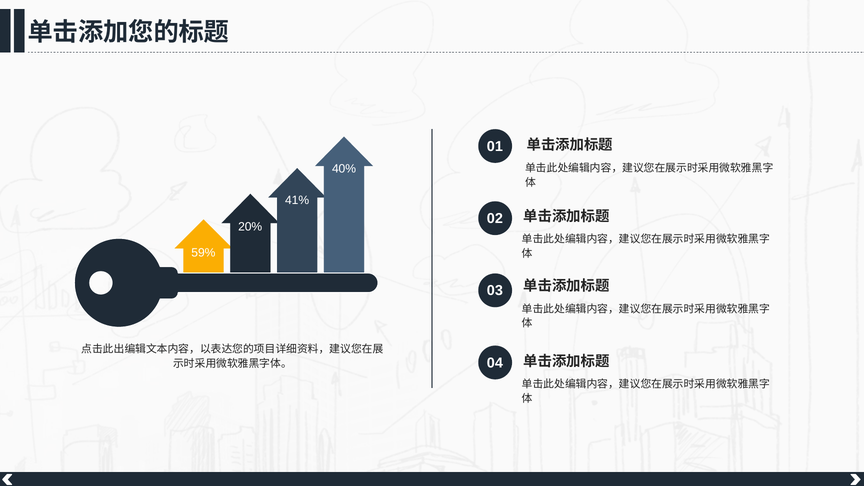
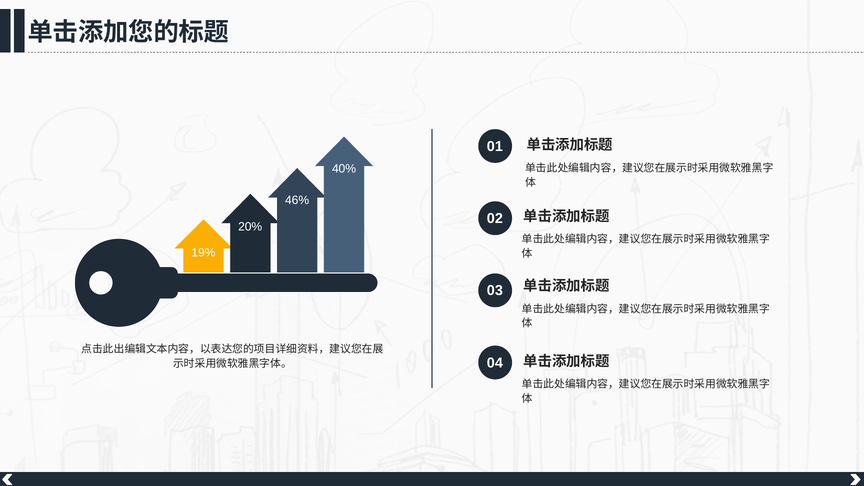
41%: 41% -> 46% (297, 200)
59%: 59% -> 19% (203, 253)
